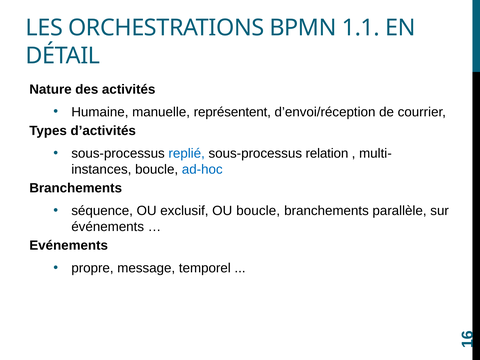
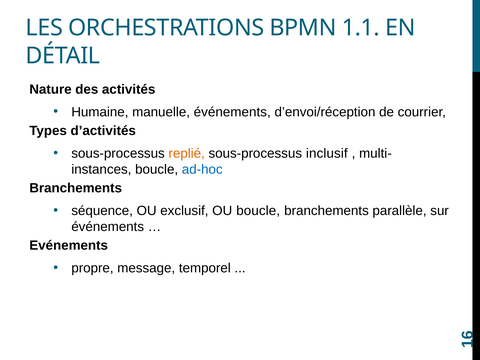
manuelle représentent: représentent -> événements (232, 112)
replié colour: blue -> orange (187, 153)
relation: relation -> inclusif (327, 153)
